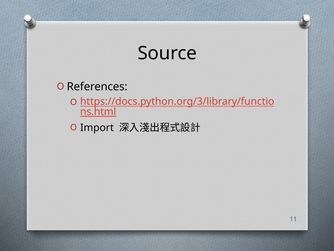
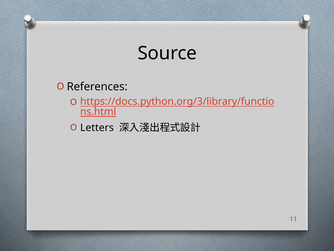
Import: Import -> Letters (97, 127)
